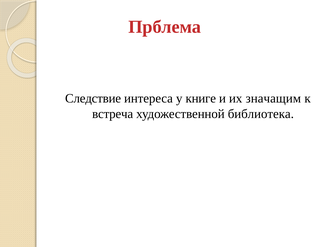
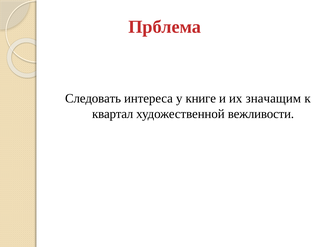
Следствие: Следствие -> Следовать (93, 98)
встреча: встреча -> квартал (113, 114)
библиотека: библиотека -> вежливости (261, 114)
